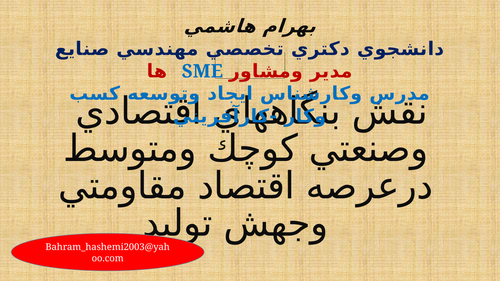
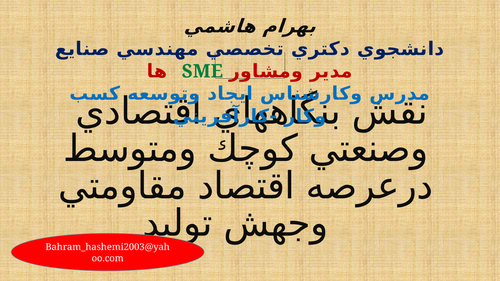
SME colour: blue -> green (202, 71)
